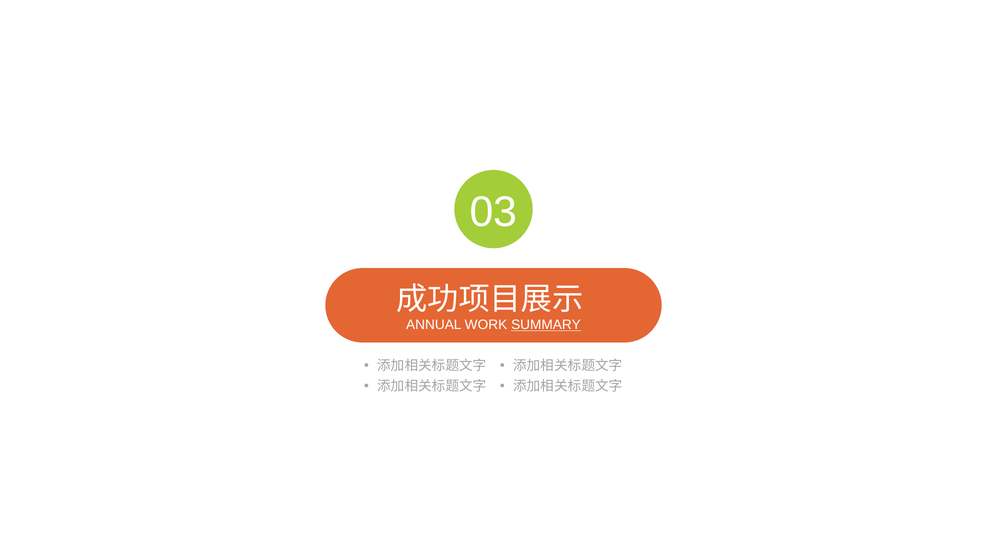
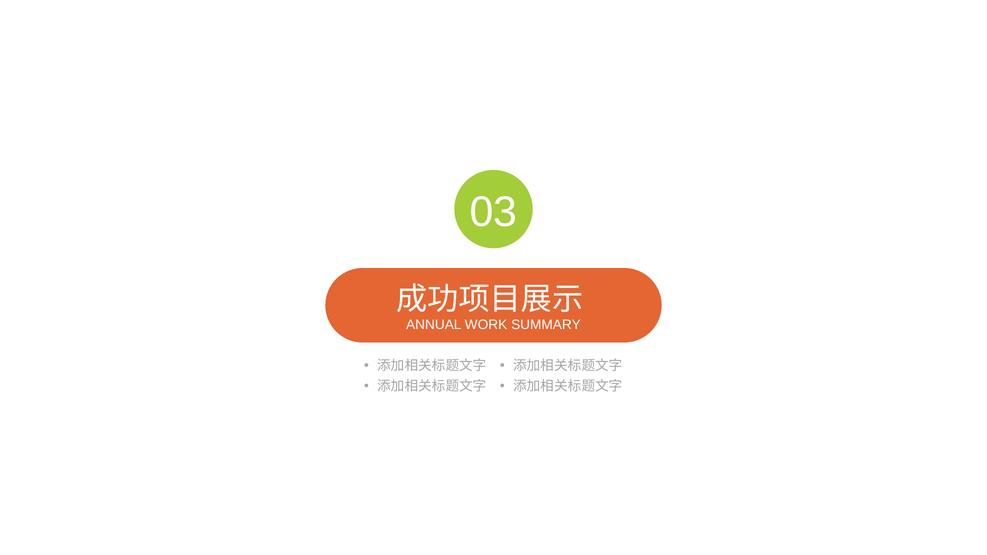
SUMMARY underline: present -> none (546, 325)
